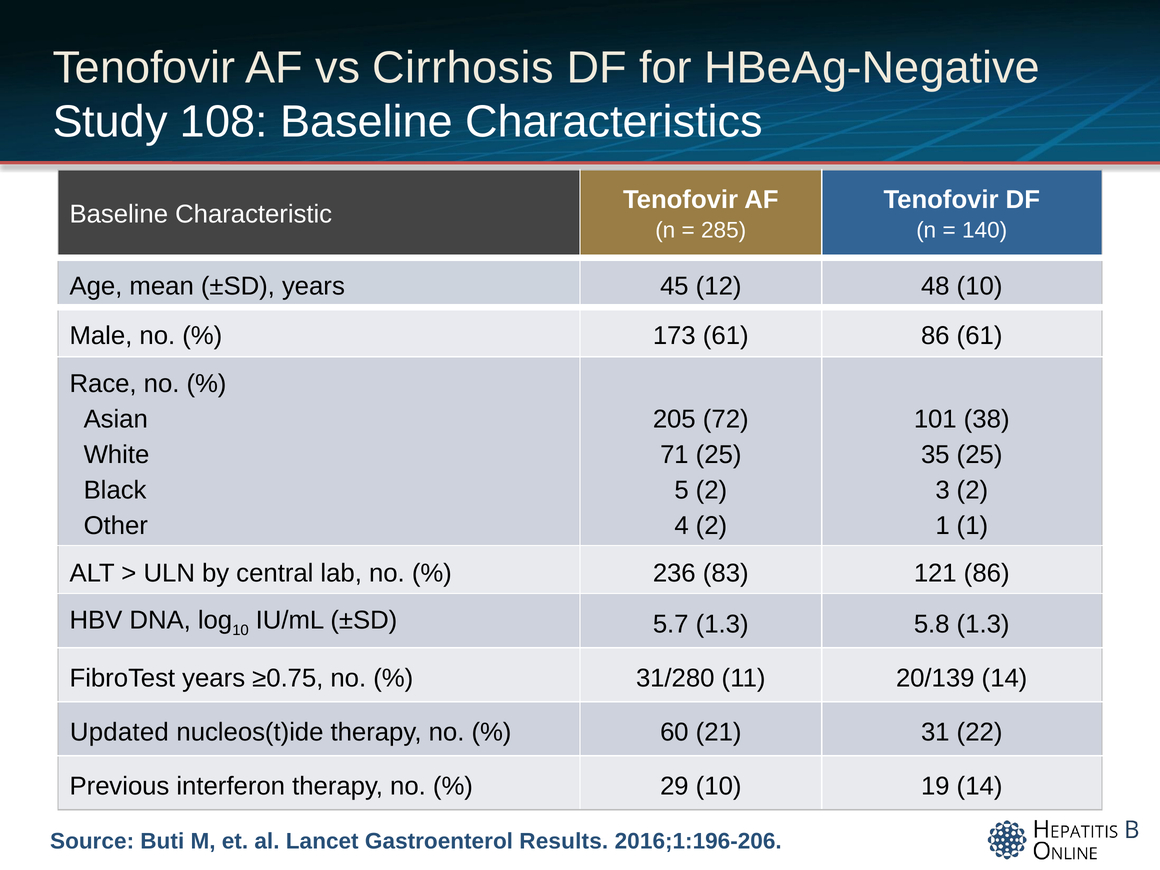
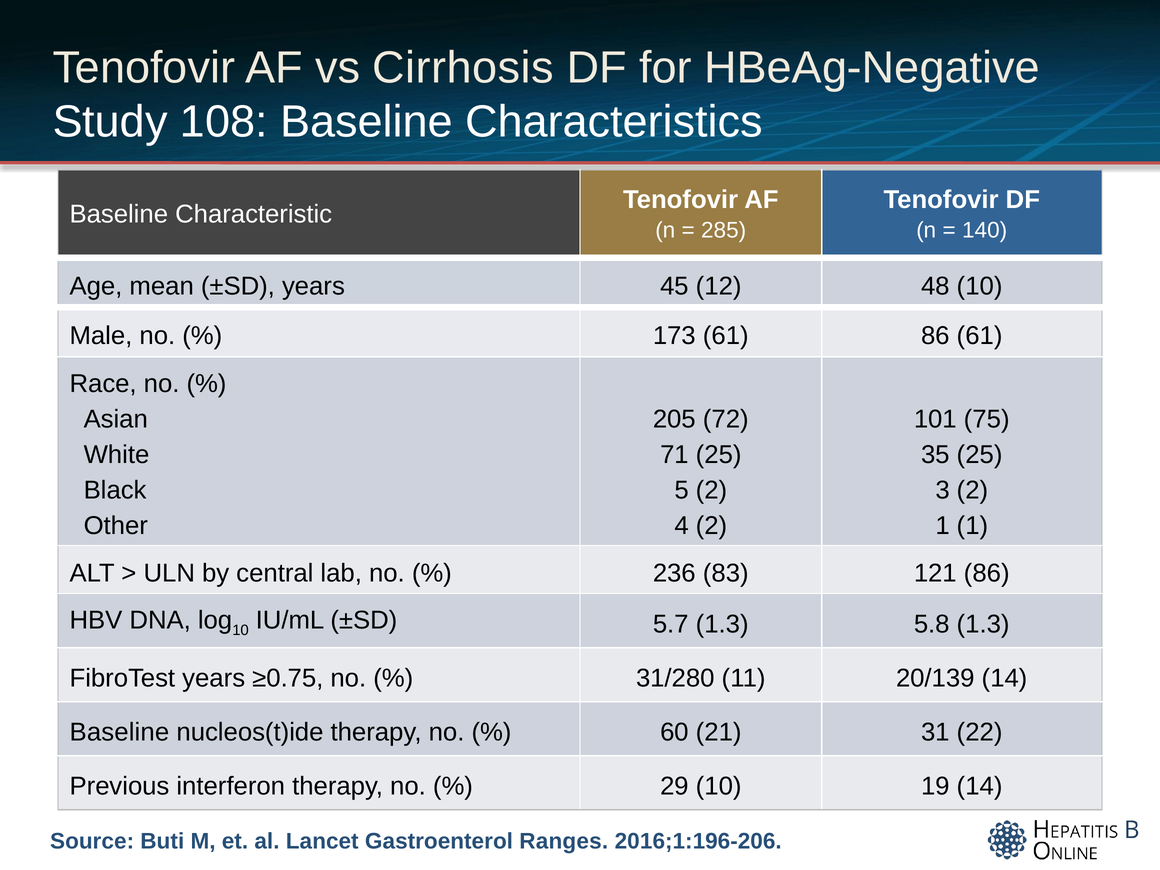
38: 38 -> 75 (987, 419)
Updated: Updated -> Baseline (119, 732)
Results: Results -> Ranges (564, 842)
